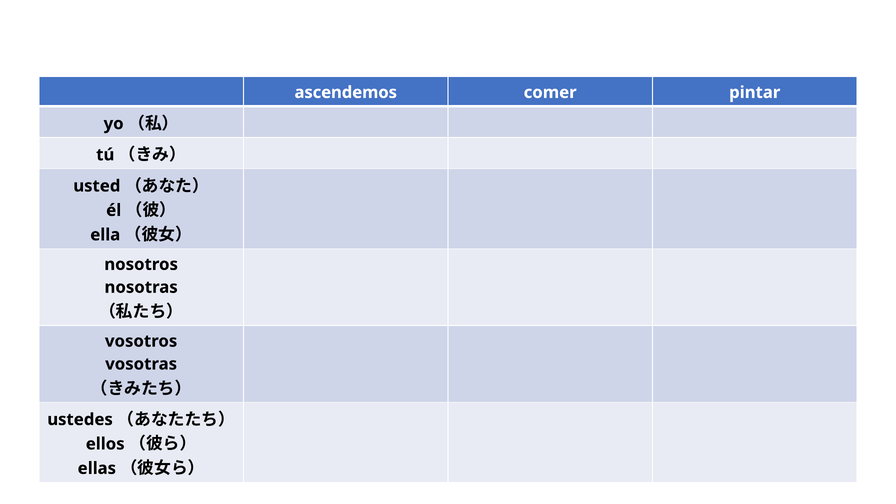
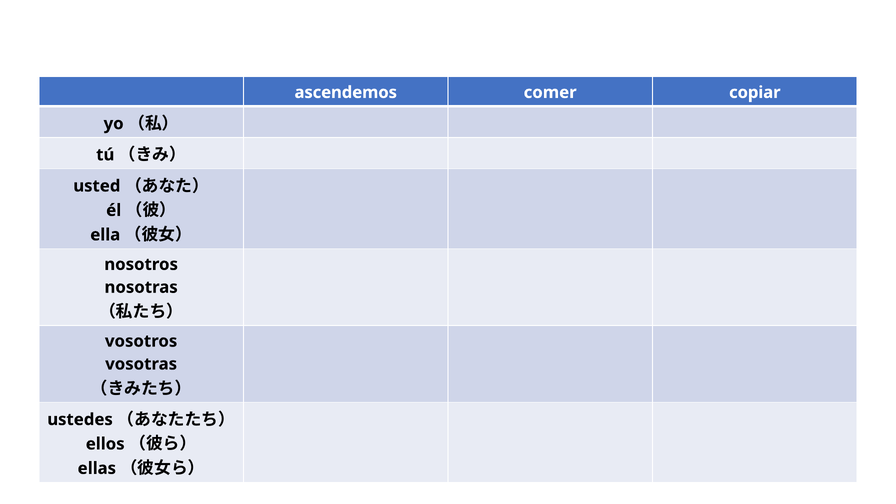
pintar: pintar -> copiar (755, 92)
